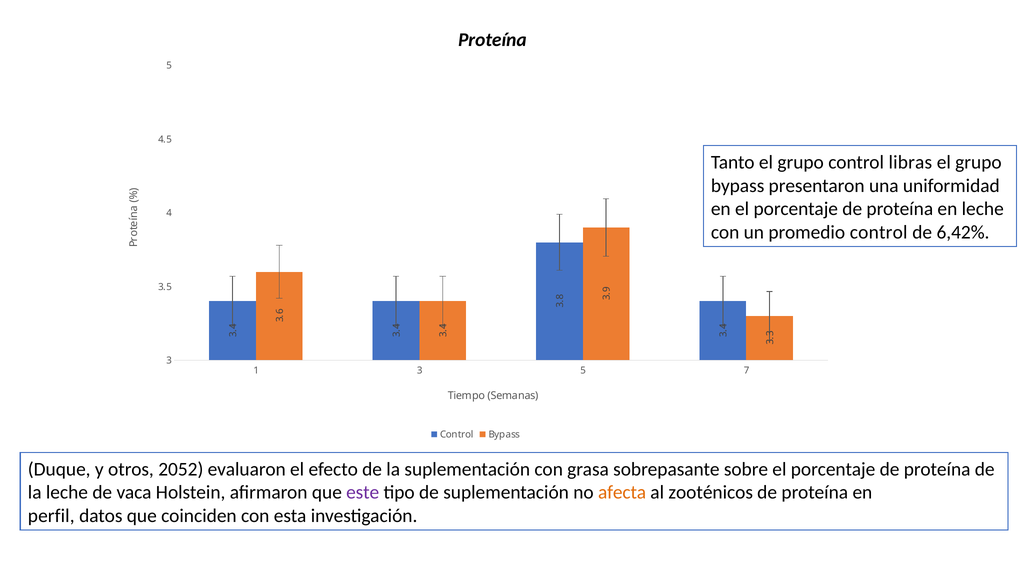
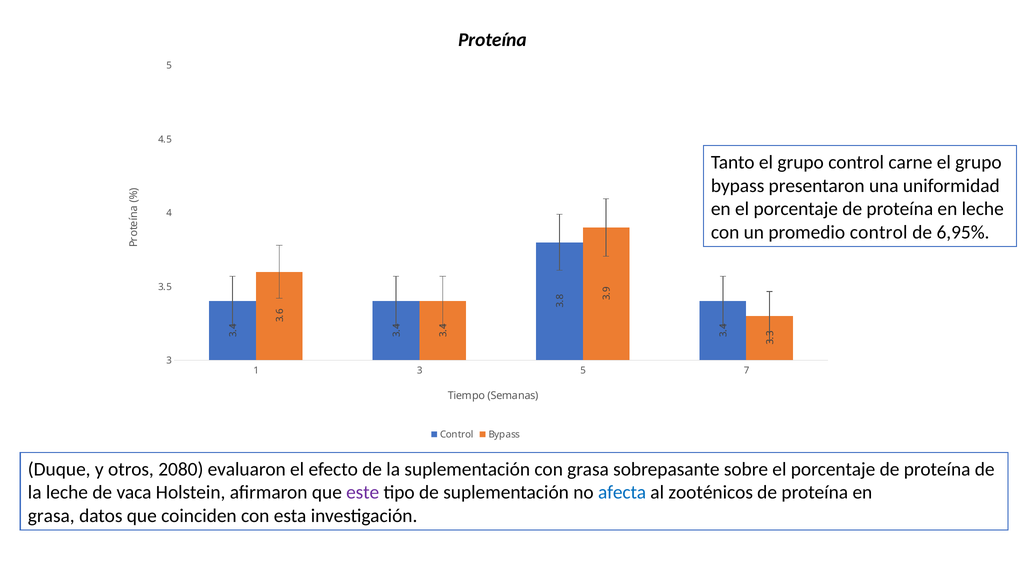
libras: libras -> carne (910, 162)
6,42%: 6,42% -> 6,95% (963, 232)
2052: 2052 -> 2080 (181, 469)
afecta colour: orange -> blue (622, 492)
perfil: perfil -> grasa (51, 515)
